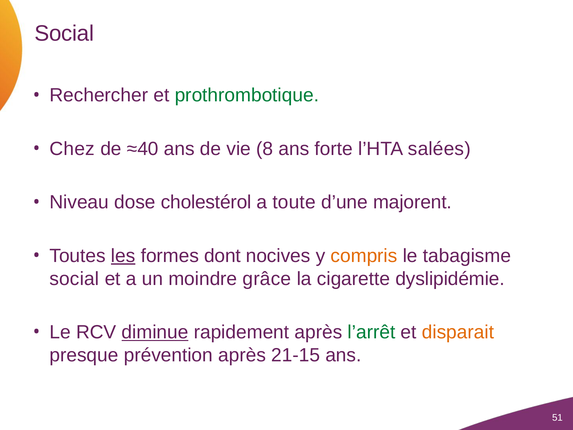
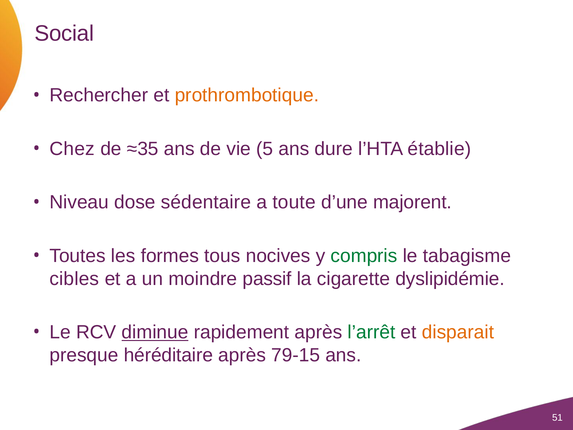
prothrombotique colour: green -> orange (247, 95)
≈40: ≈40 -> ≈35 (143, 149)
8: 8 -> 5 (265, 149)
forte: forte -> dure (334, 149)
salées: salées -> établie (439, 149)
cholestérol: cholestérol -> sédentaire (206, 202)
les underline: present -> none (123, 256)
dont: dont -> tous (222, 256)
compris colour: orange -> green (364, 256)
social: social -> cibles (74, 279)
grâce: grâce -> passif (267, 279)
prévention: prévention -> héréditaire (168, 355)
21-15: 21-15 -> 79-15 (296, 355)
